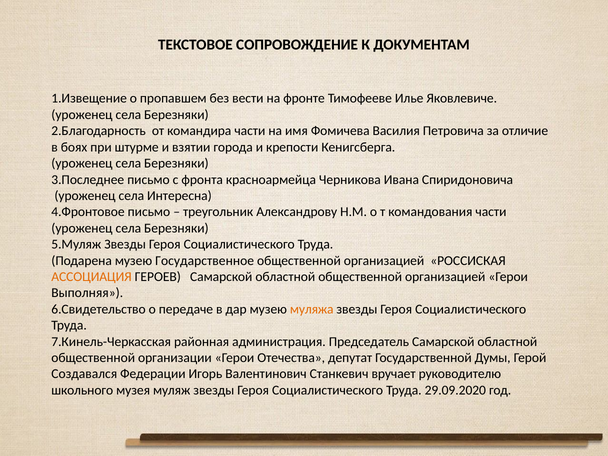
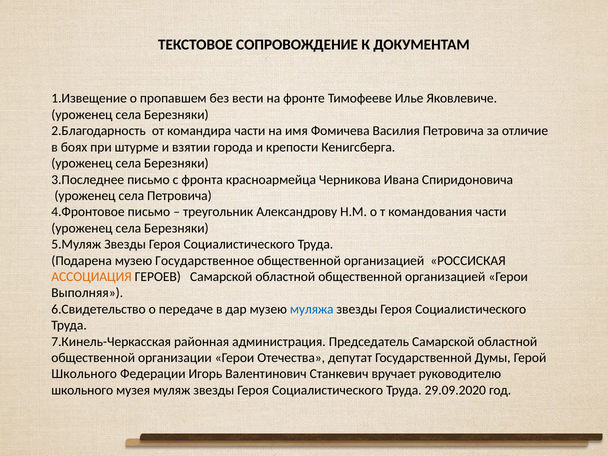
села Интересна: Интересна -> Петровича (179, 196)
муляжа colour: orange -> blue (312, 309)
Создавался: Создавался -> Школьного (84, 374)
